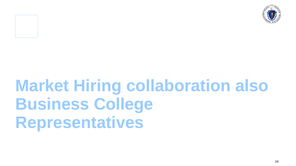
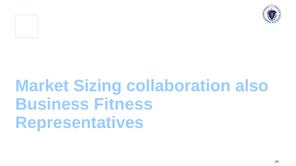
Hiring: Hiring -> Sizing (98, 86)
College: College -> Fitness (123, 105)
